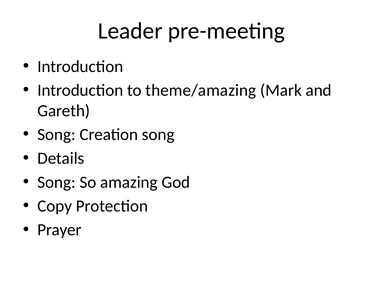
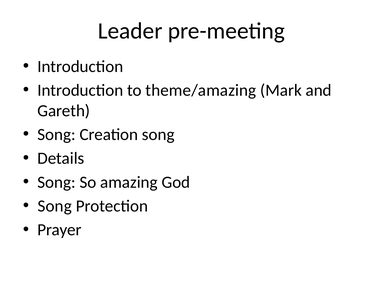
Copy: Copy -> Song (55, 206)
